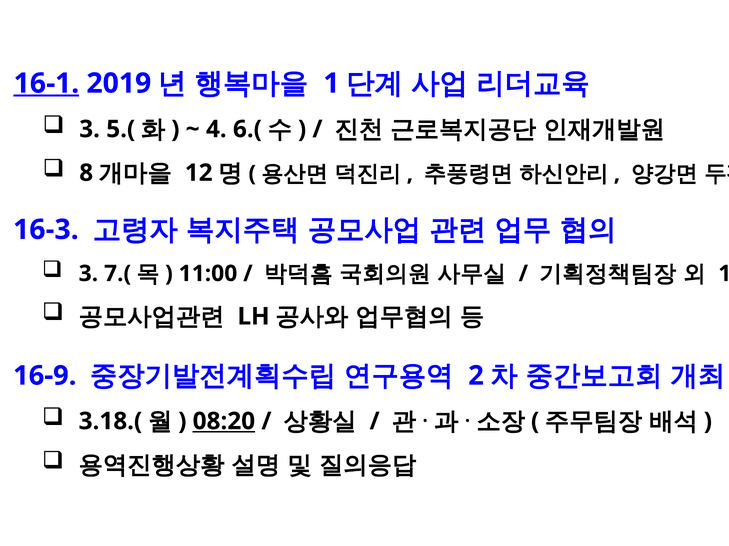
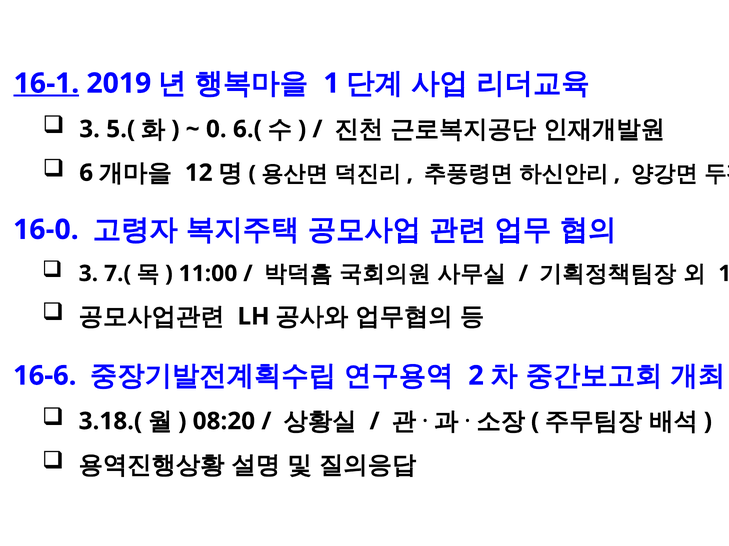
4: 4 -> 0 (216, 129)
8: 8 -> 6 (86, 173)
16-3: 16-3 -> 16-0 (46, 230)
16-9: 16-9 -> 16-6 (45, 376)
08:20 underline: present -> none (224, 422)
